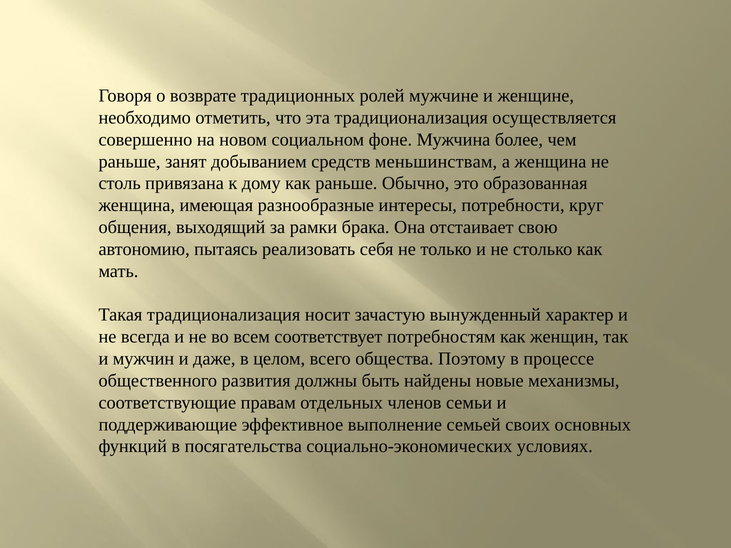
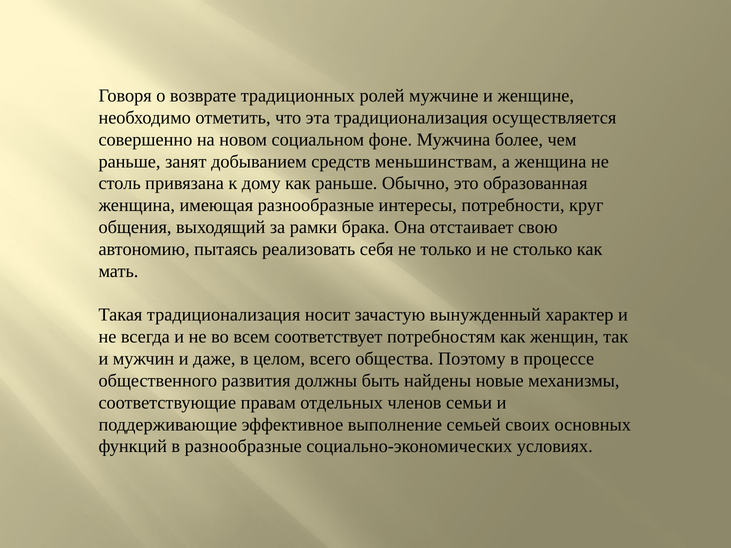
в посягательства: посягательства -> разнообразные (243, 447)
